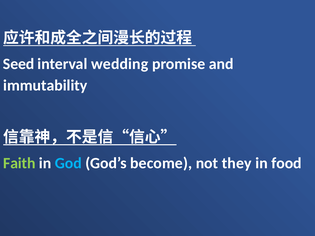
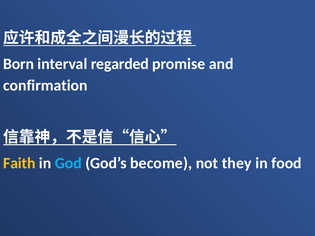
Seed: Seed -> Born (19, 64)
wedding: wedding -> regarded (120, 64)
immutability: immutability -> confirmation (45, 86)
Faith colour: light green -> yellow (19, 163)
